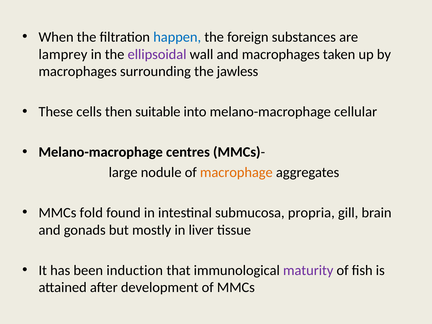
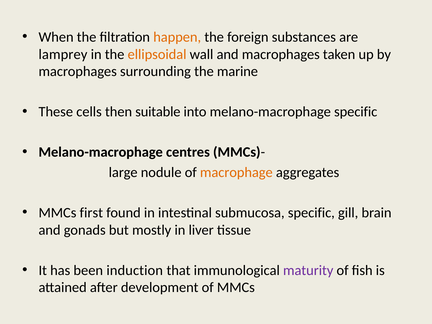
happen colour: blue -> orange (177, 37)
ellipsoidal colour: purple -> orange (157, 54)
jawless: jawless -> marine (237, 72)
melano-macrophage cellular: cellular -> specific (356, 112)
fold: fold -> first (91, 213)
submucosa propria: propria -> specific (311, 213)
